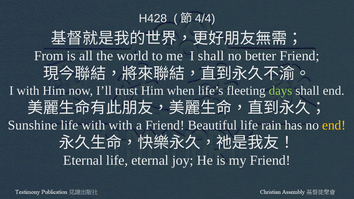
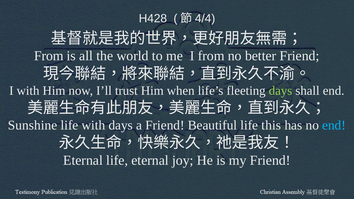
I shall: shall -> from (211, 56)
with with: with -> days (121, 125)
rain: rain -> this (271, 125)
end colour: yellow -> light blue (334, 125)
